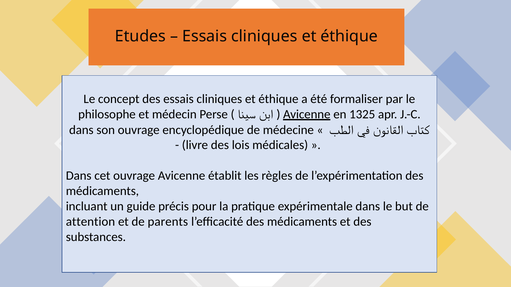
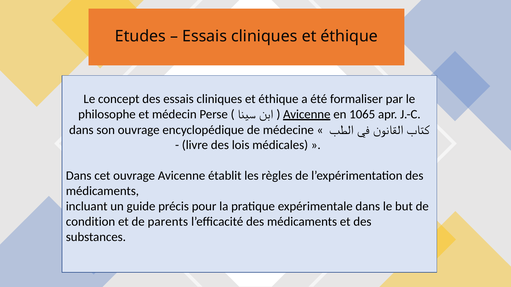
1325: 1325 -> 1065 (362, 114)
attention: attention -> condition (91, 222)
